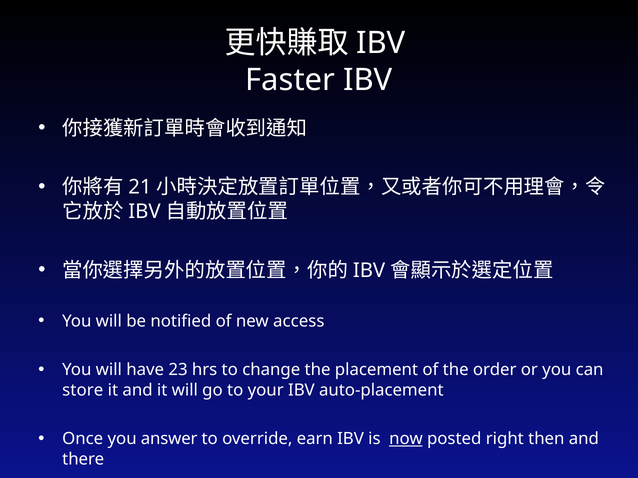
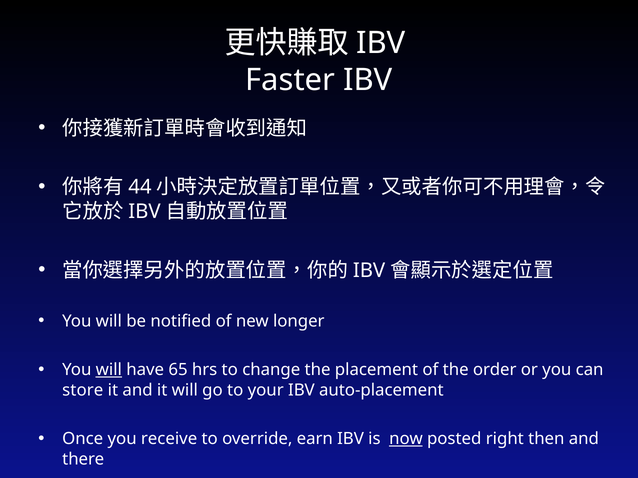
21: 21 -> 44 (140, 187)
access: access -> longer (299, 321)
will underline: none -> present (109, 370)
23: 23 -> 65 (178, 370)
answer: answer -> receive (169, 439)
